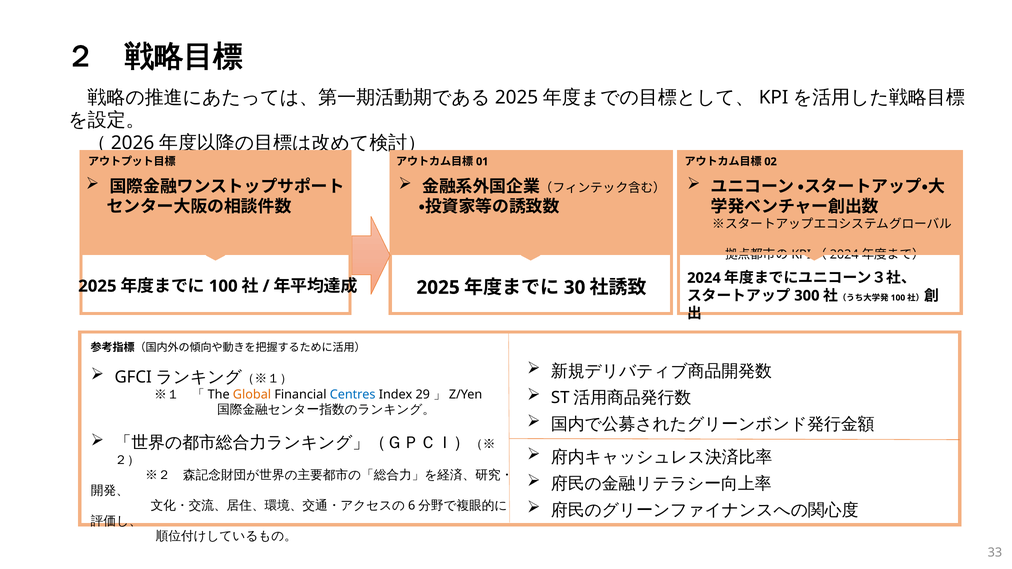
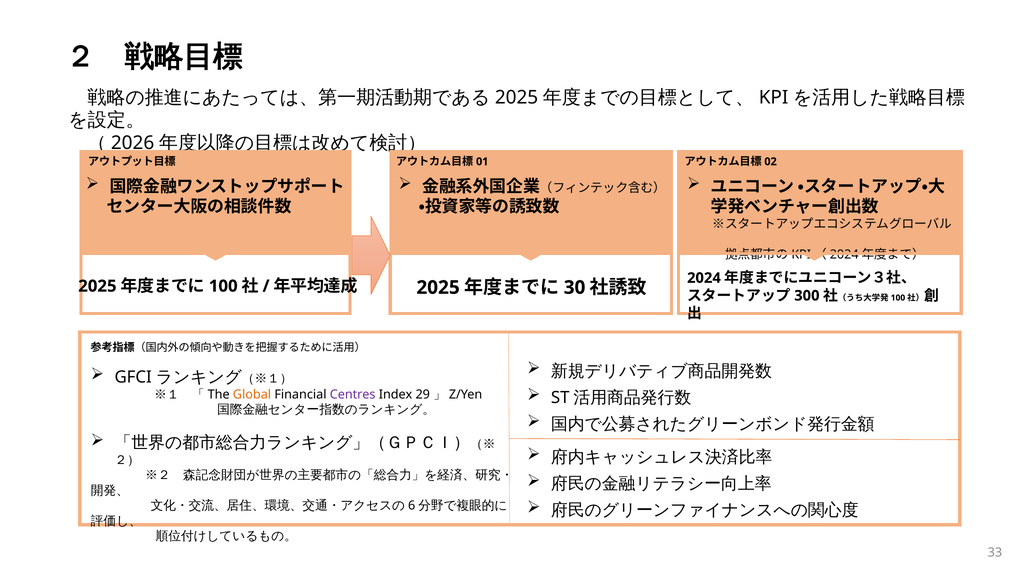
Centres colour: blue -> purple (353, 395)
